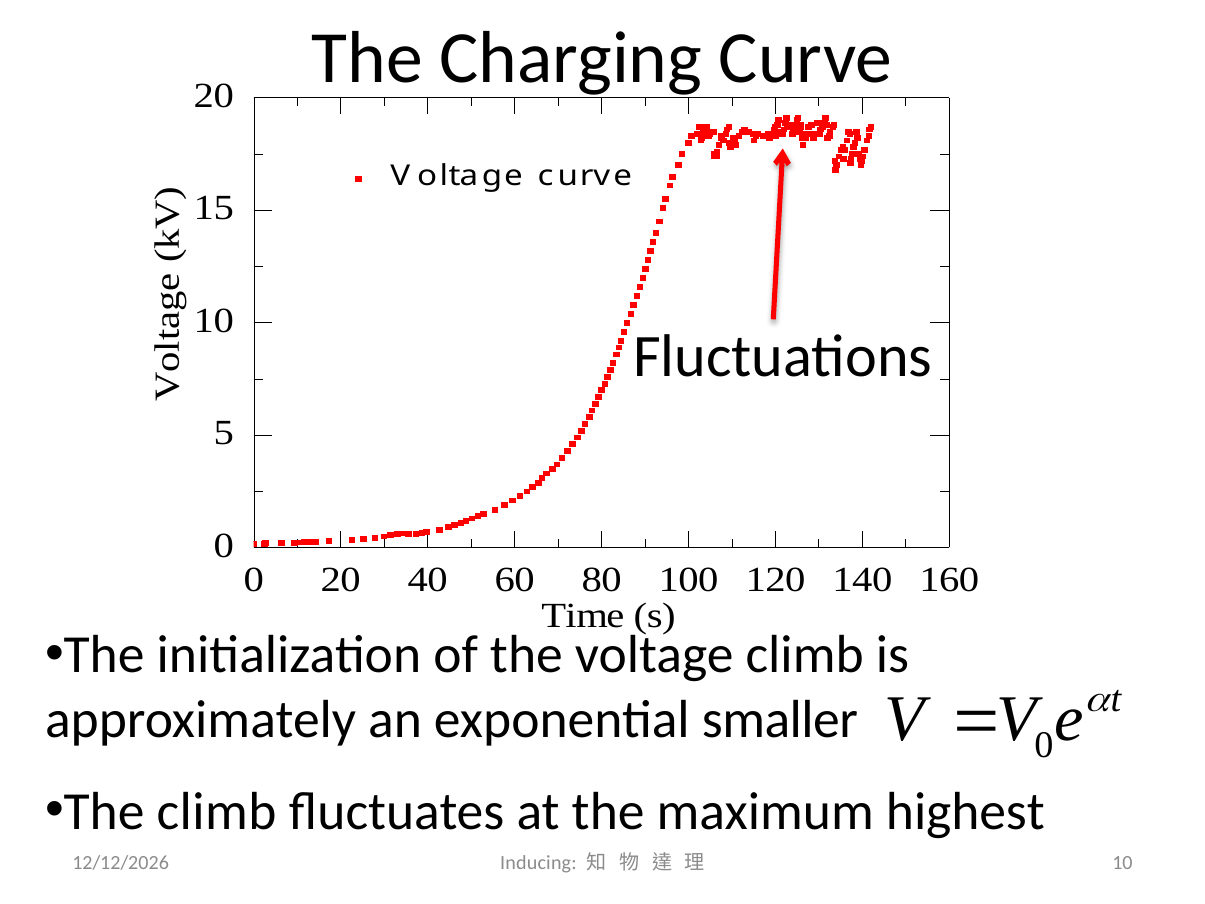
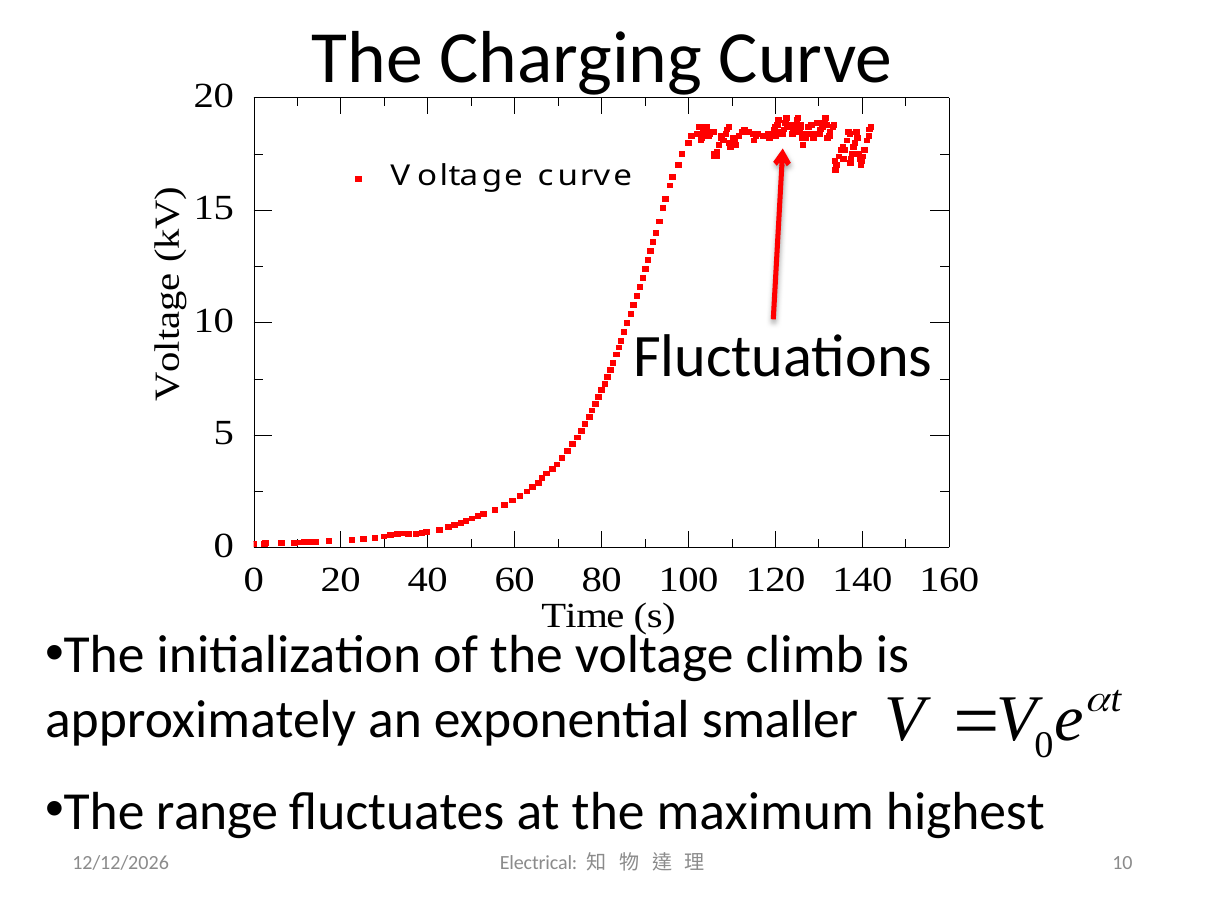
The climb: climb -> range (217, 812)
Inducing: Inducing -> Electrical (539, 863)
